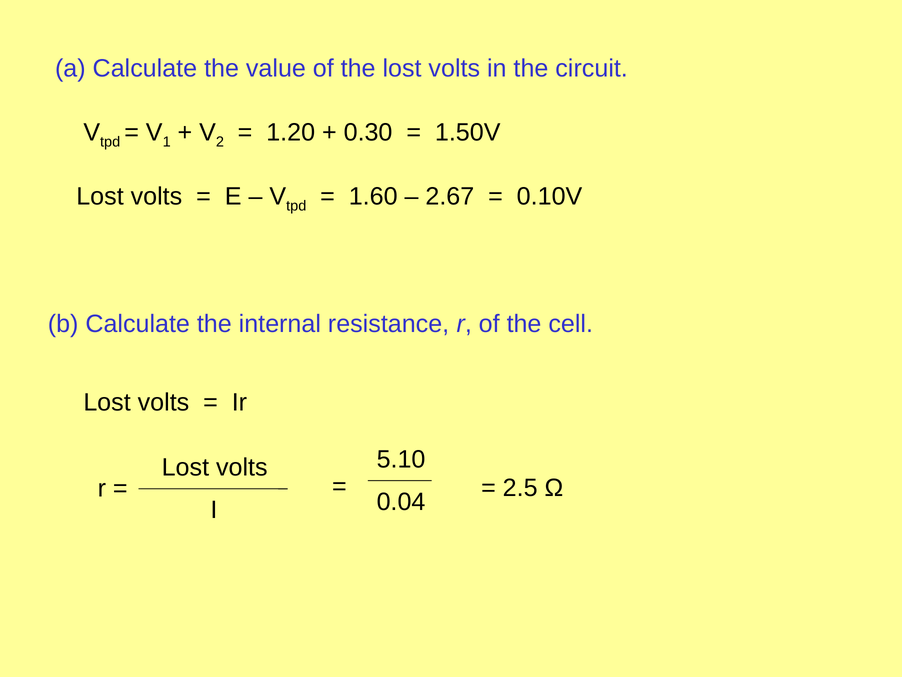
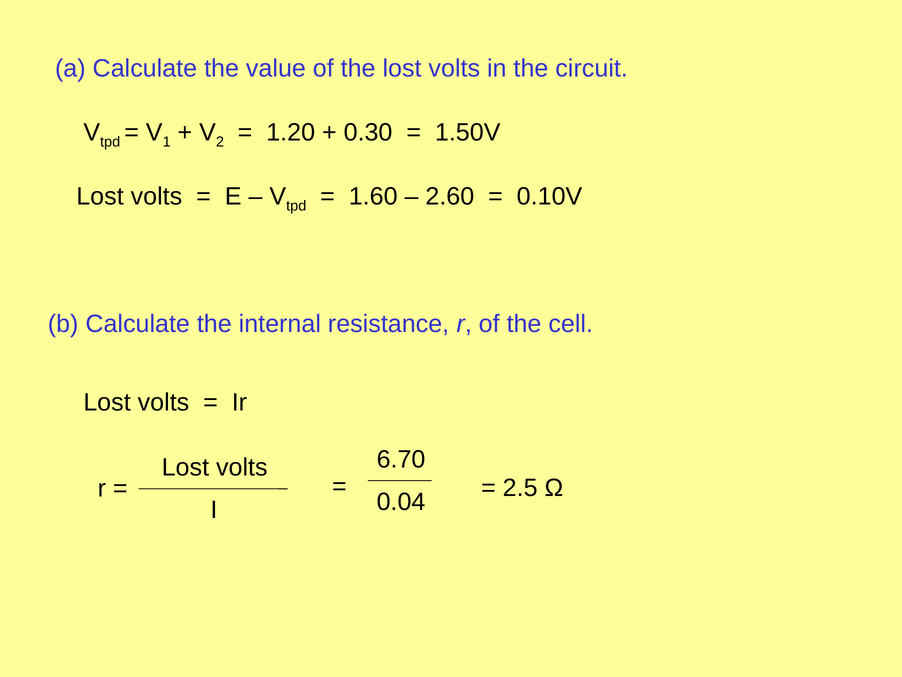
2.67: 2.67 -> 2.60 (450, 196)
5.10: 5.10 -> 6.70 (401, 459)
